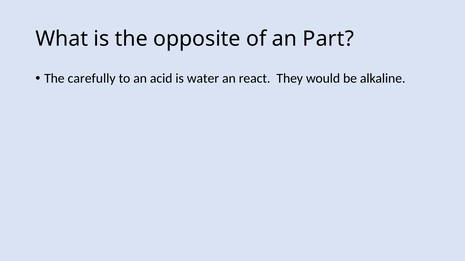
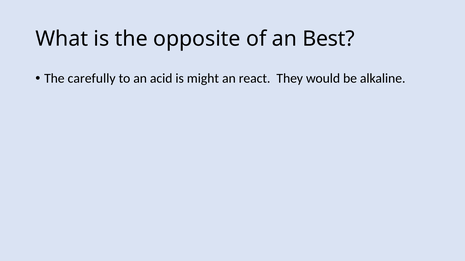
Part: Part -> Best (329, 39)
water: water -> might (203, 79)
